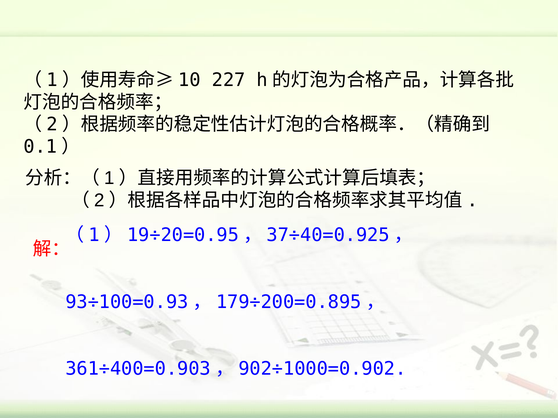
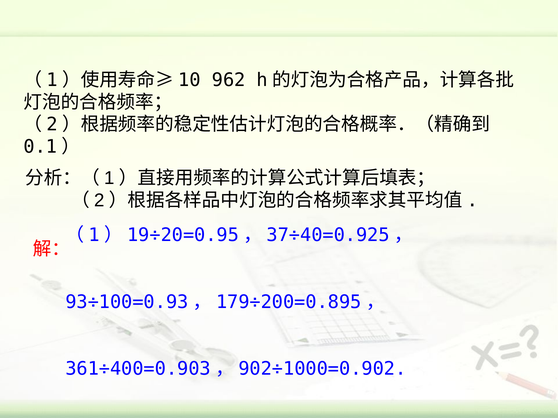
227: 227 -> 962 (229, 80)
